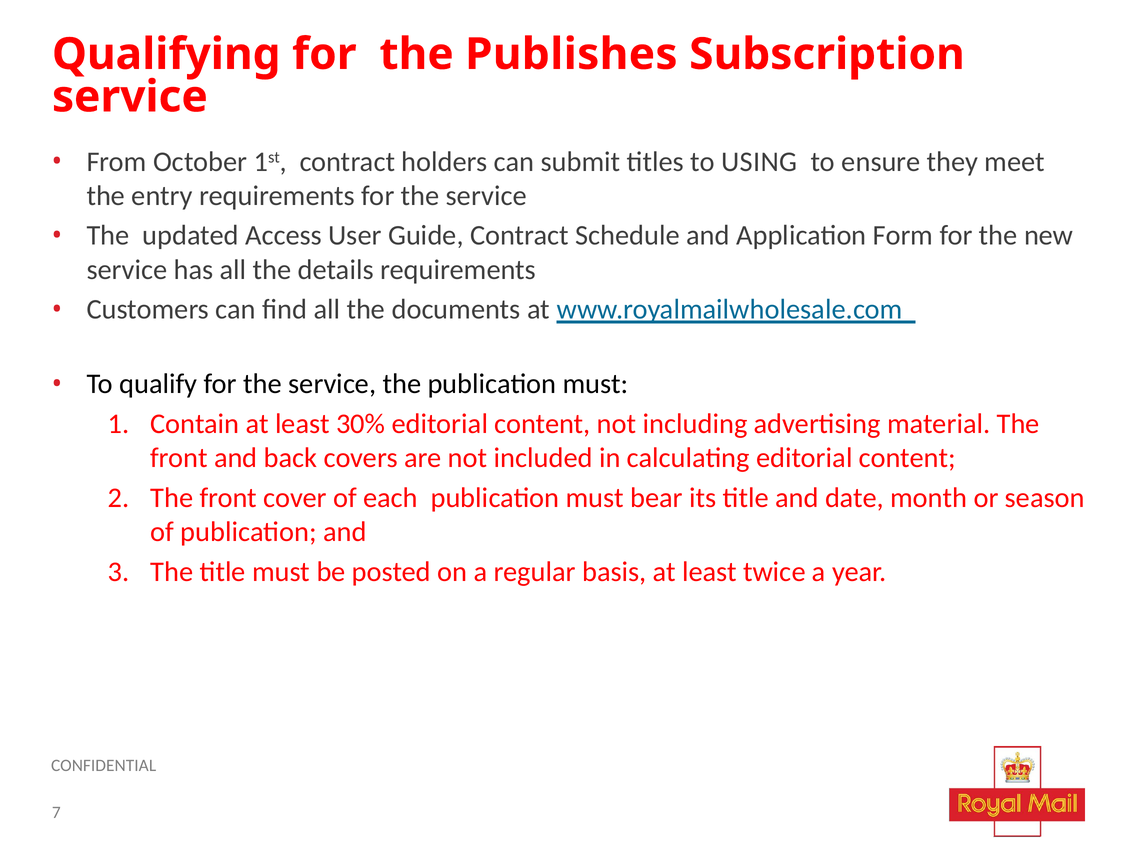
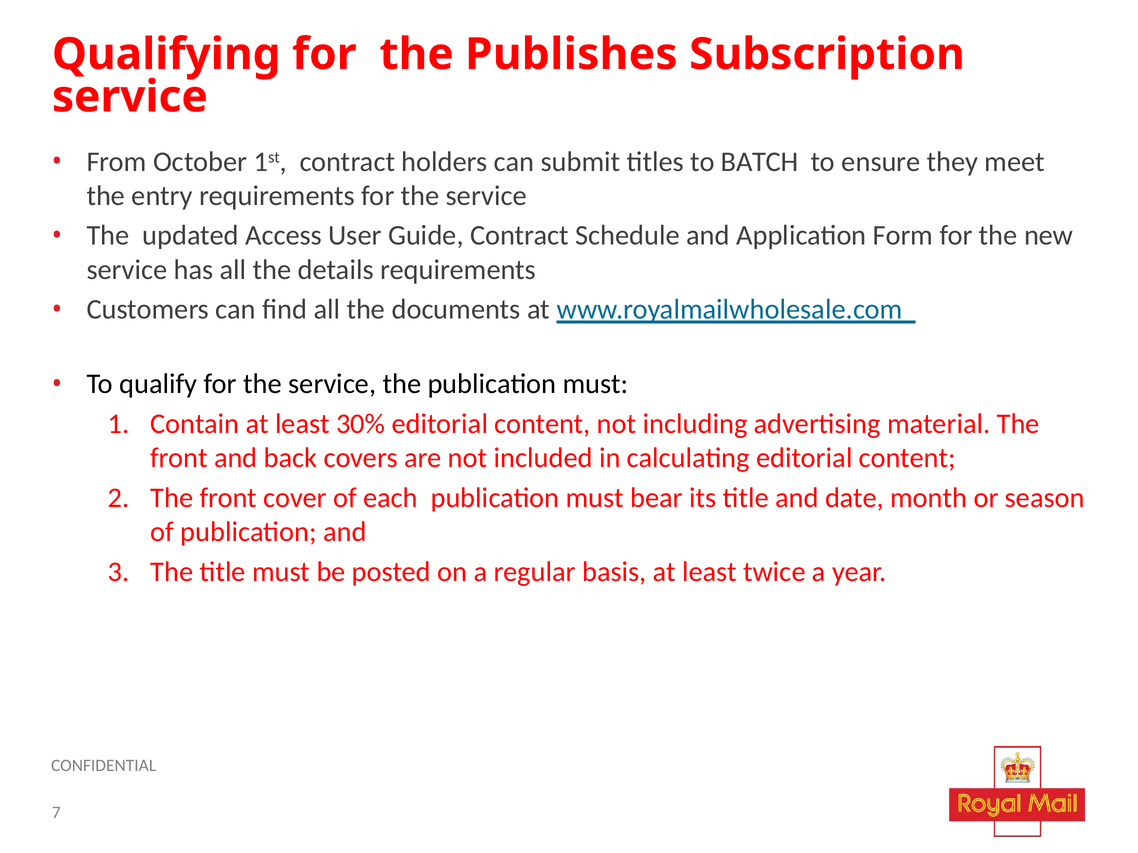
USING: USING -> BATCH (760, 162)
